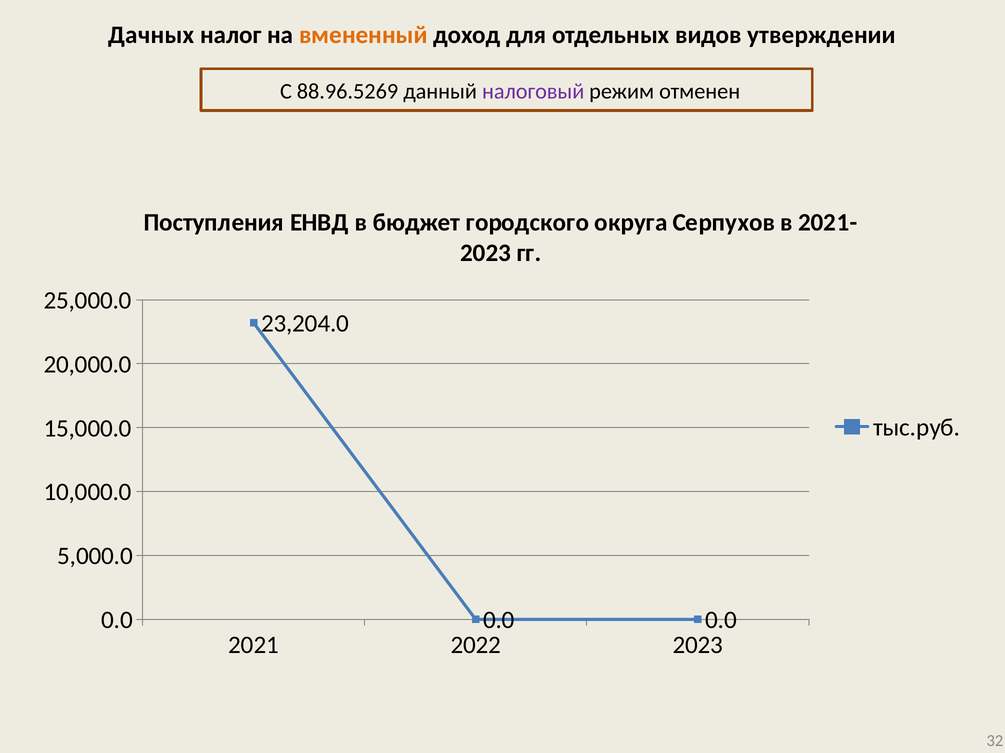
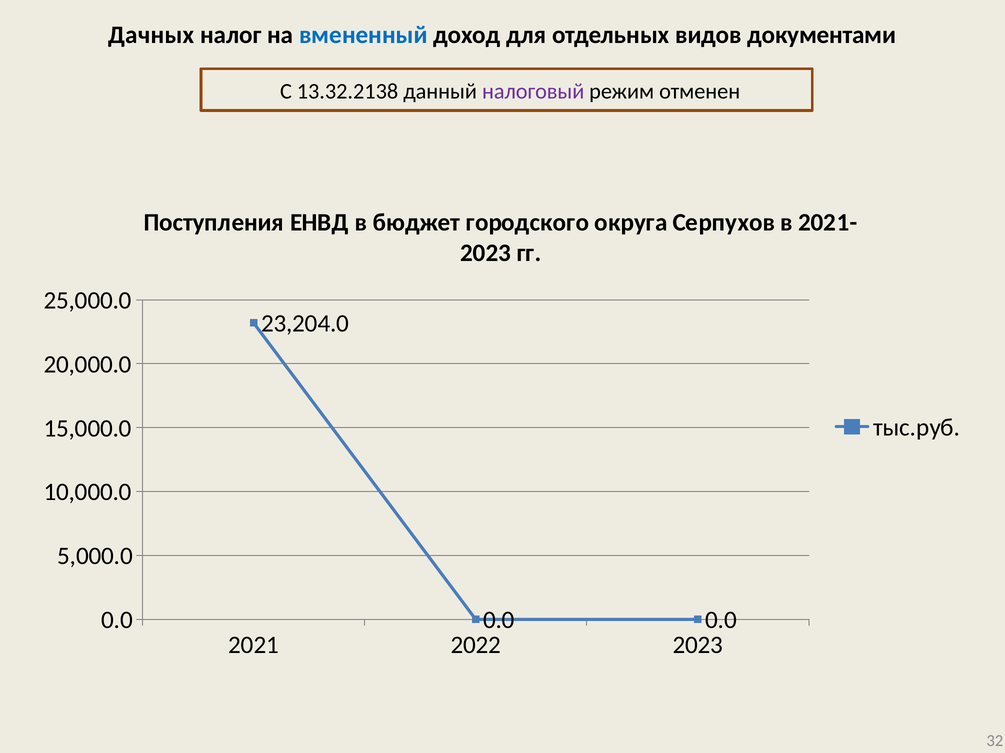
вмененный colour: orange -> blue (363, 35)
утверждении: утверждении -> документами (822, 35)
88.96.5269: 88.96.5269 -> 13.32.2138 (348, 92)
